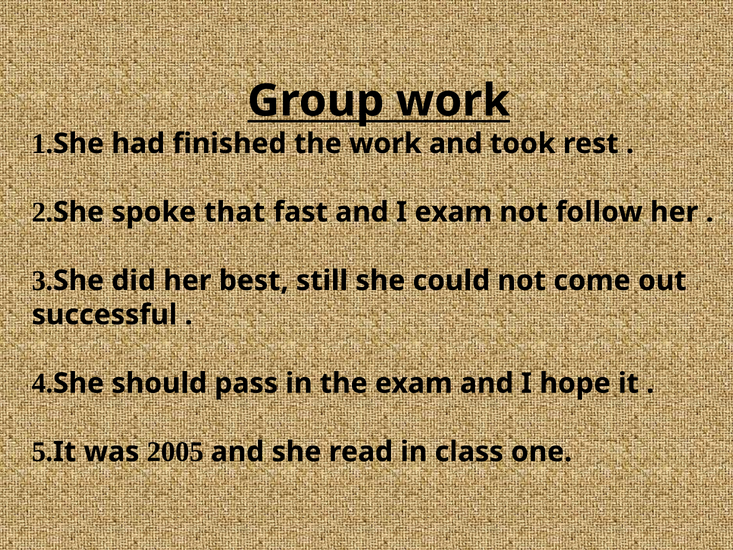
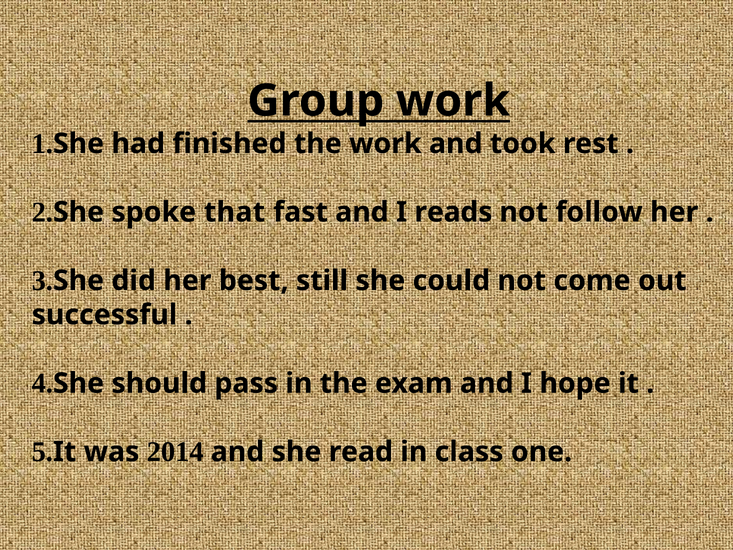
I exam: exam -> reads (453, 212)
2005: 2005 -> 2014 (175, 452)
